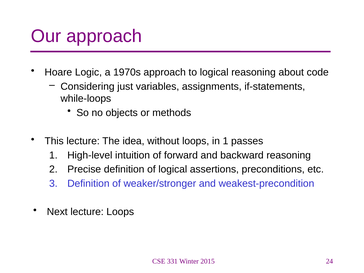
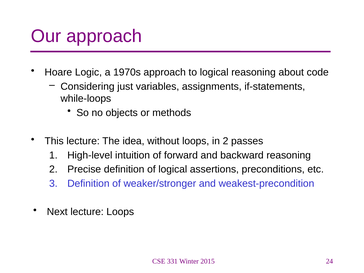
in 1: 1 -> 2 (226, 141)
